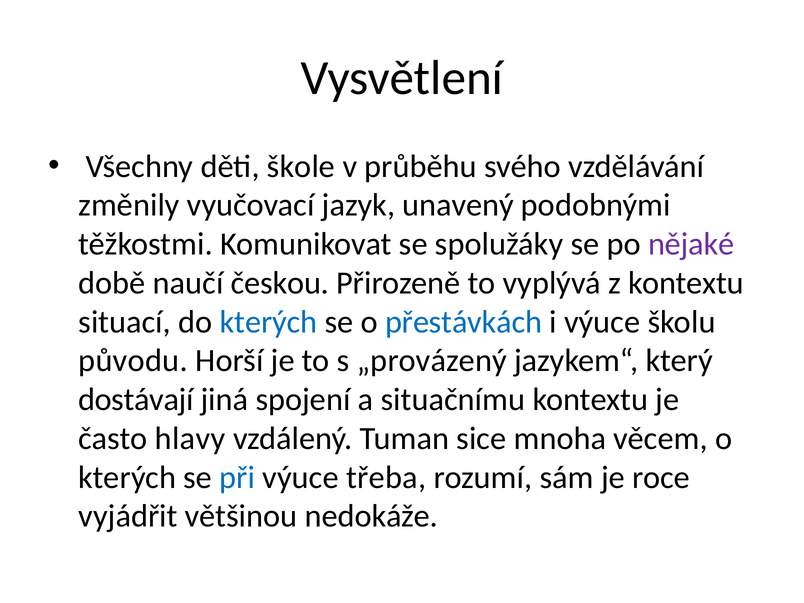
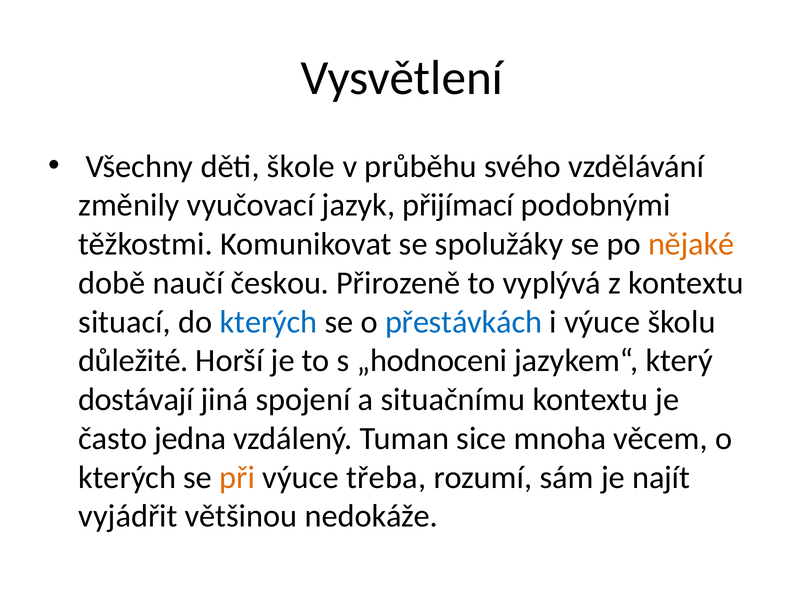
unavený: unavený -> přijímací (458, 205)
nějaké colour: purple -> orange (691, 244)
původu: původu -> důležité (133, 361)
„provázený: „provázený -> „hodnoceni (432, 361)
hlavy: hlavy -> jedna (190, 439)
při colour: blue -> orange (237, 477)
roce: roce -> najít (661, 477)
